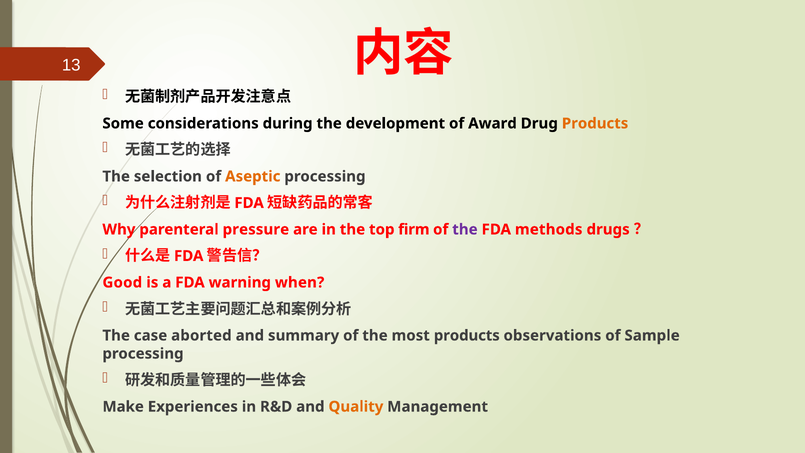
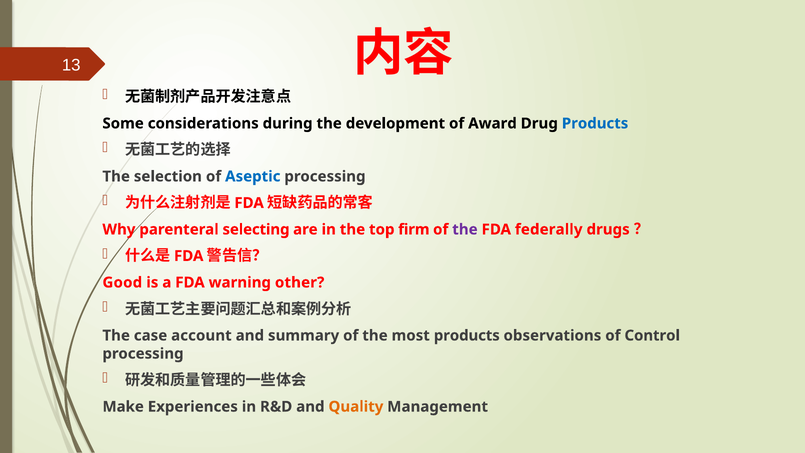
Products colour: orange -> blue (595, 123)
Aseptic colour: orange -> blue (253, 176)
pressure: pressure -> selecting (256, 229)
methods: methods -> federally (549, 229)
when: when -> other (300, 282)
aborted: aborted -> account (201, 335)
Sample: Sample -> Control (652, 335)
